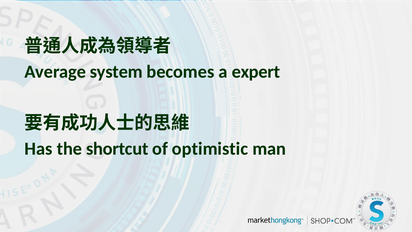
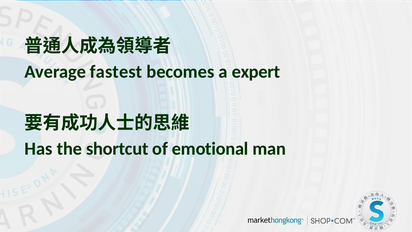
system: system -> fastest (116, 72)
optimistic: optimistic -> emotional (210, 149)
